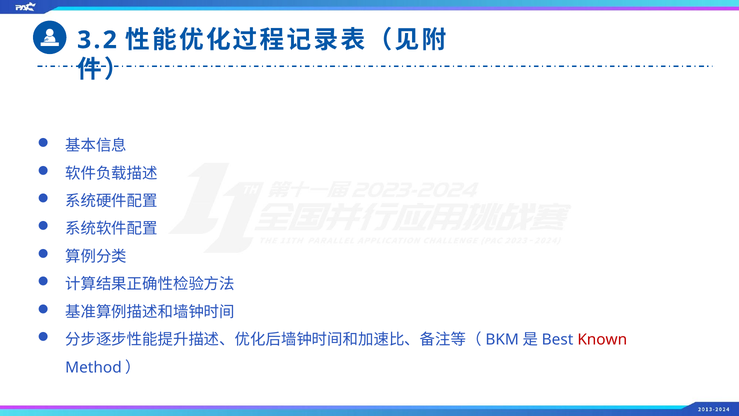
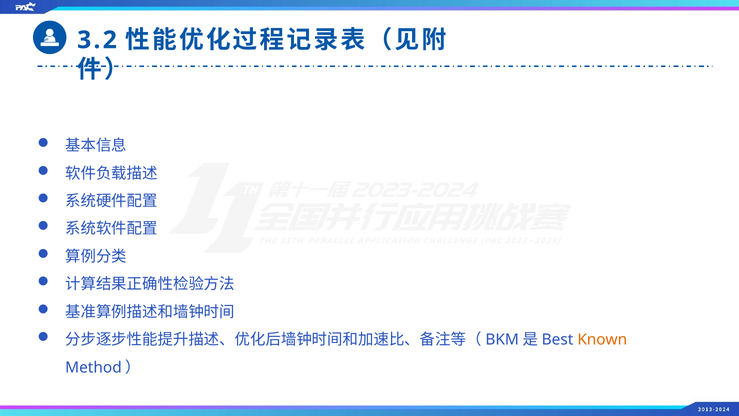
Known colour: red -> orange (602, 340)
